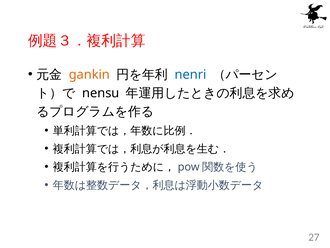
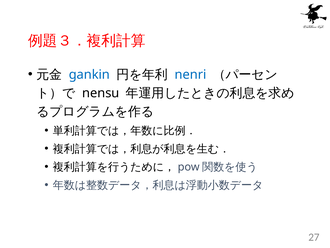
gankin colour: orange -> blue (89, 74)
